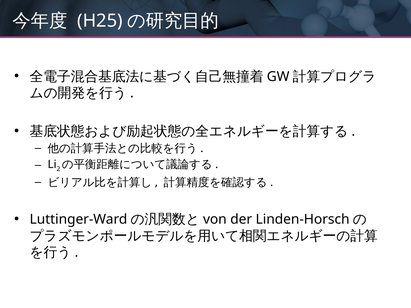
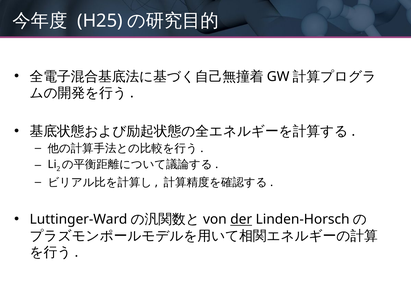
der underline: none -> present (241, 220)
